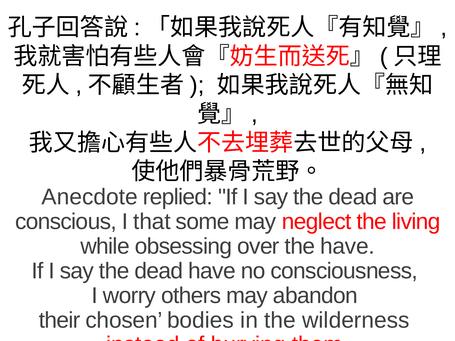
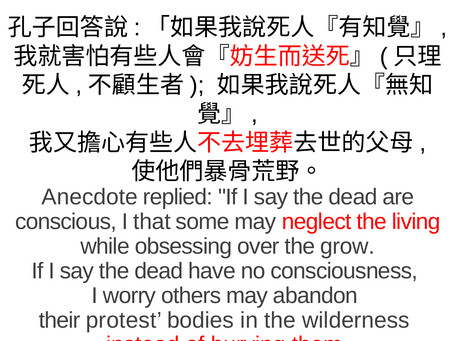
the have: have -> grow (347, 246)
chosen: chosen -> protest (124, 320)
